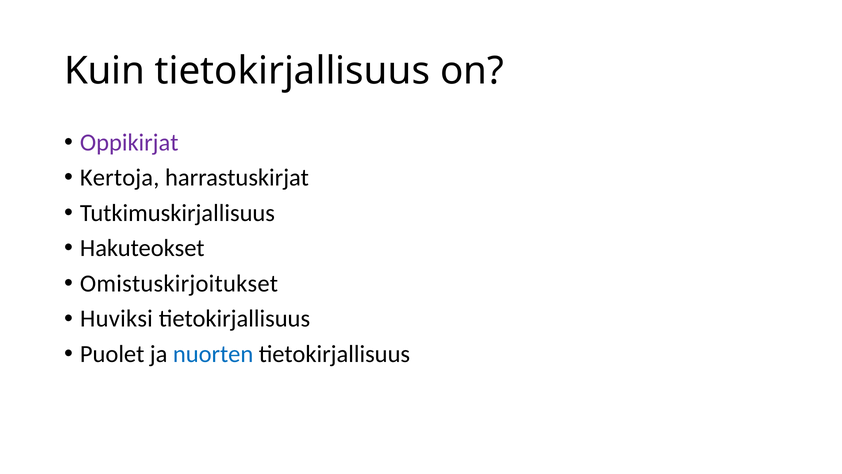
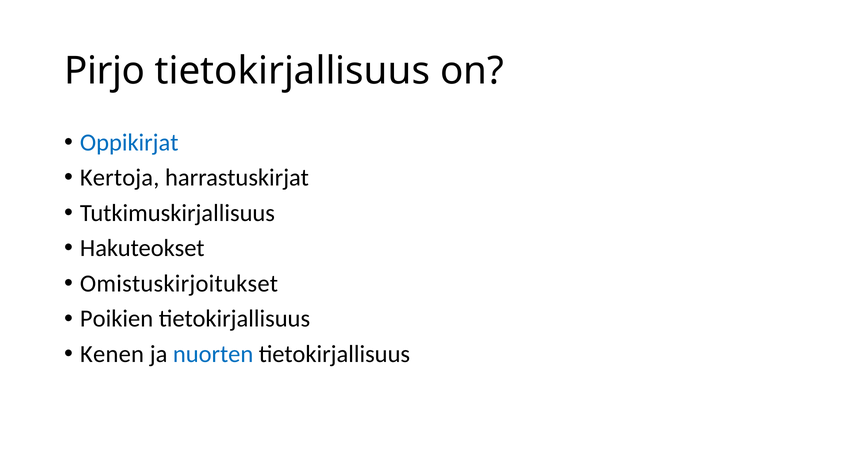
Kuin: Kuin -> Pirjo (105, 71)
Oppikirjat colour: purple -> blue (129, 142)
Huviksi: Huviksi -> Poikien (117, 319)
Puolet: Puolet -> Kenen (112, 354)
